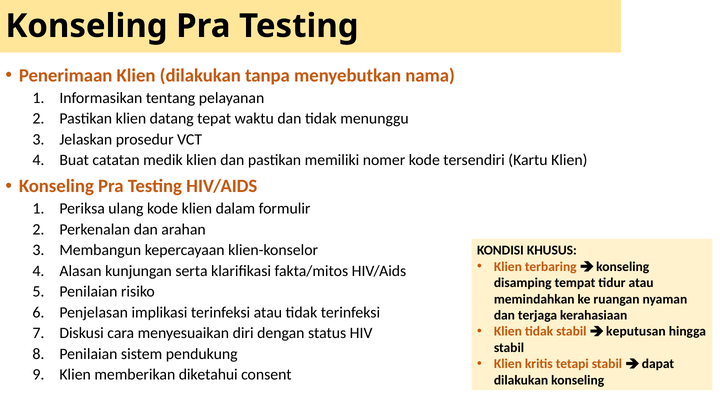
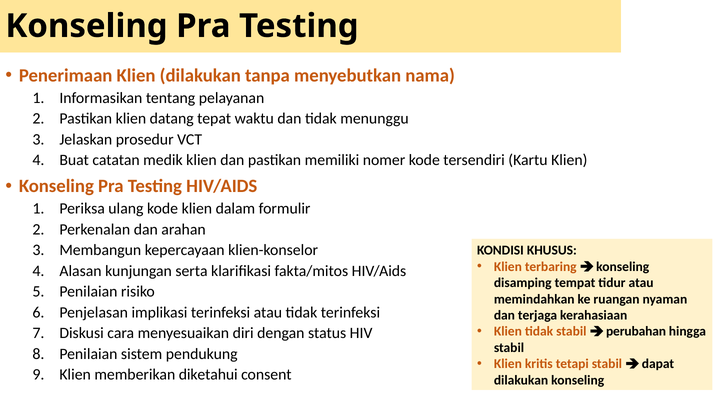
keputusan: keputusan -> perubahan (636, 332)
